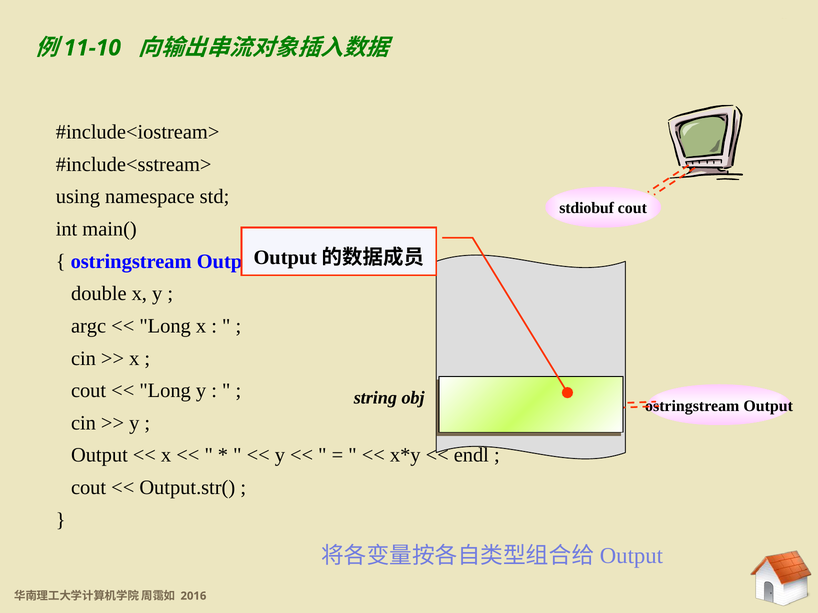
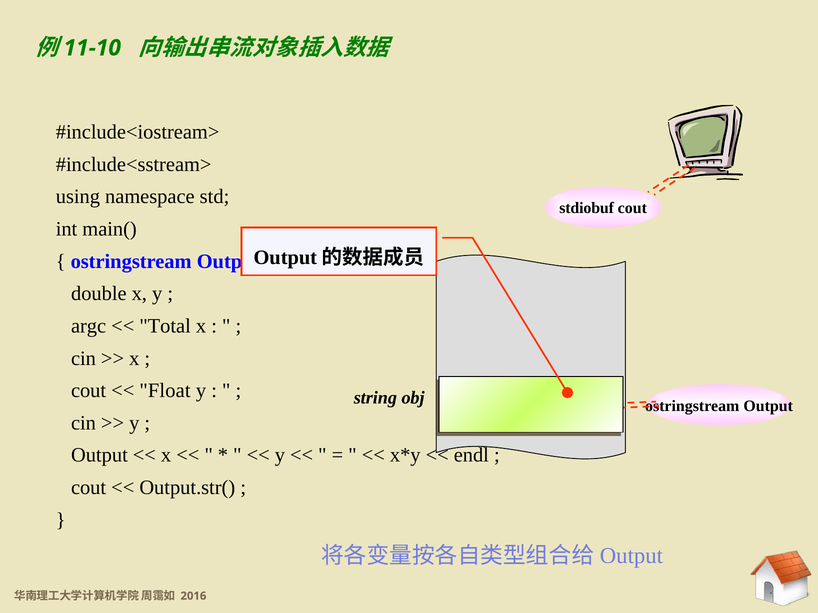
Long: Long -> Total (165, 326)
Long: Long -> Float (165, 391)
